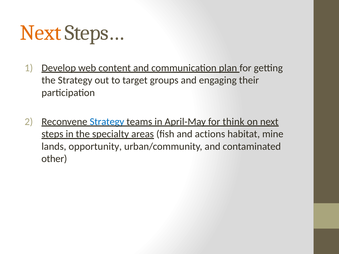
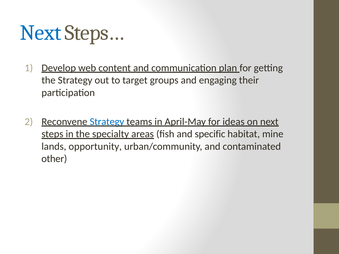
Next colour: orange -> blue (41, 33)
think: think -> ideas (234, 122)
actions: actions -> specific (210, 134)
